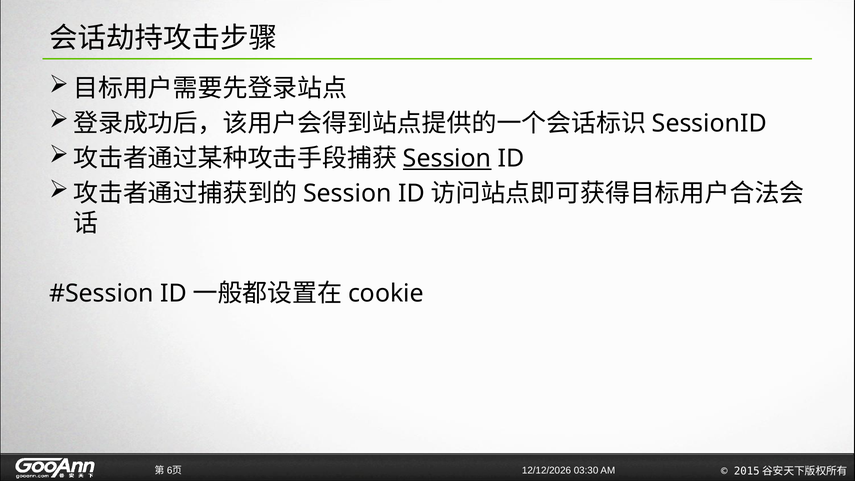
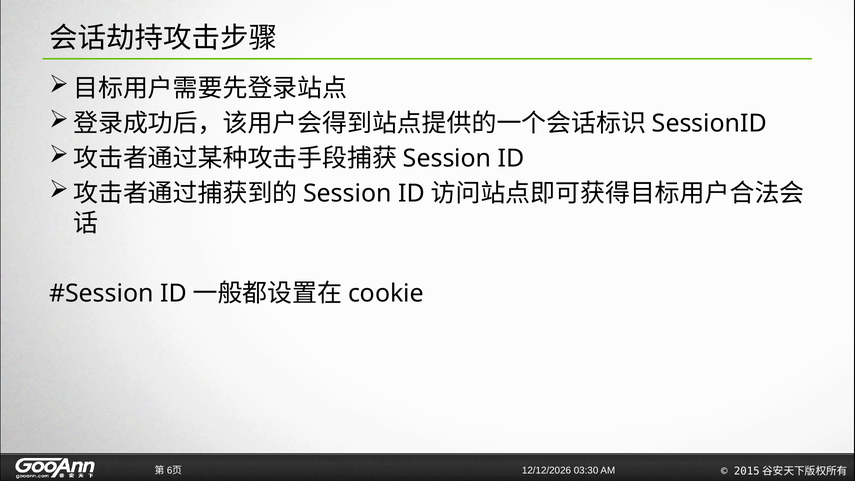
Session underline: present -> none (447, 159)
